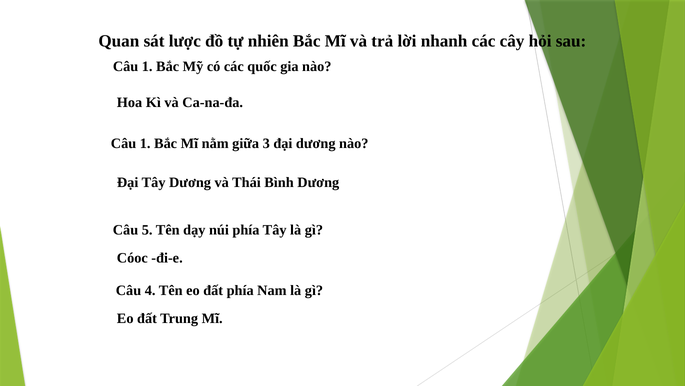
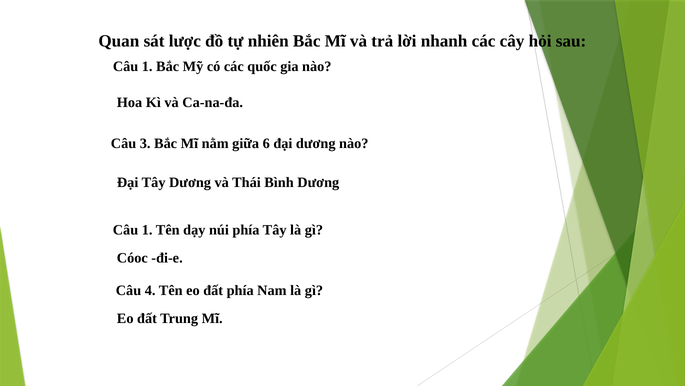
1: 1 -> 3 (145, 143)
3: 3 -> 6 (266, 143)
5: 5 -> 1 (147, 230)
